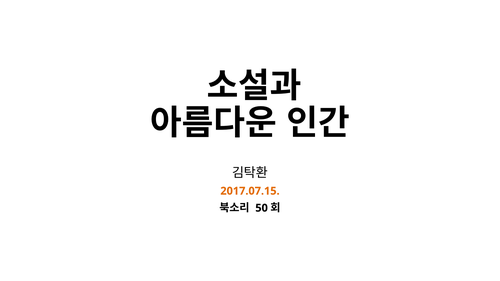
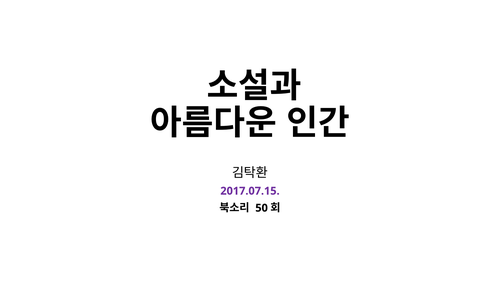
2017.07.15 colour: orange -> purple (250, 191)
